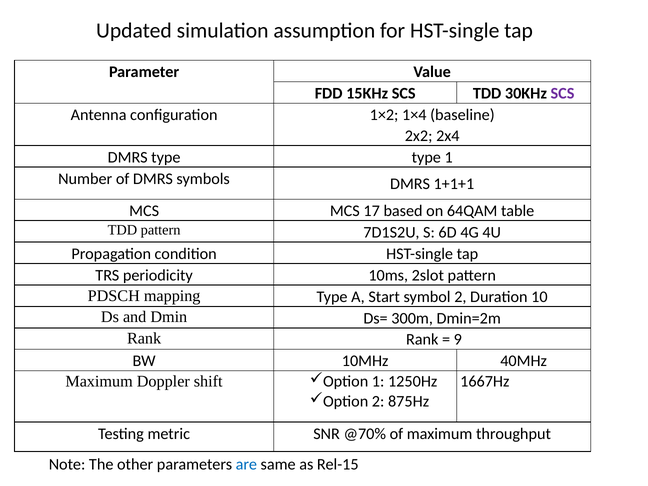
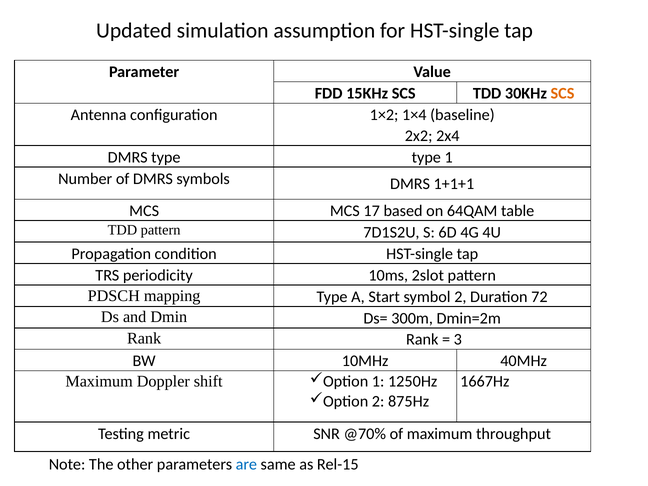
SCS colour: purple -> orange (562, 93)
10: 10 -> 72 (539, 297)
9: 9 -> 3 (458, 340)
